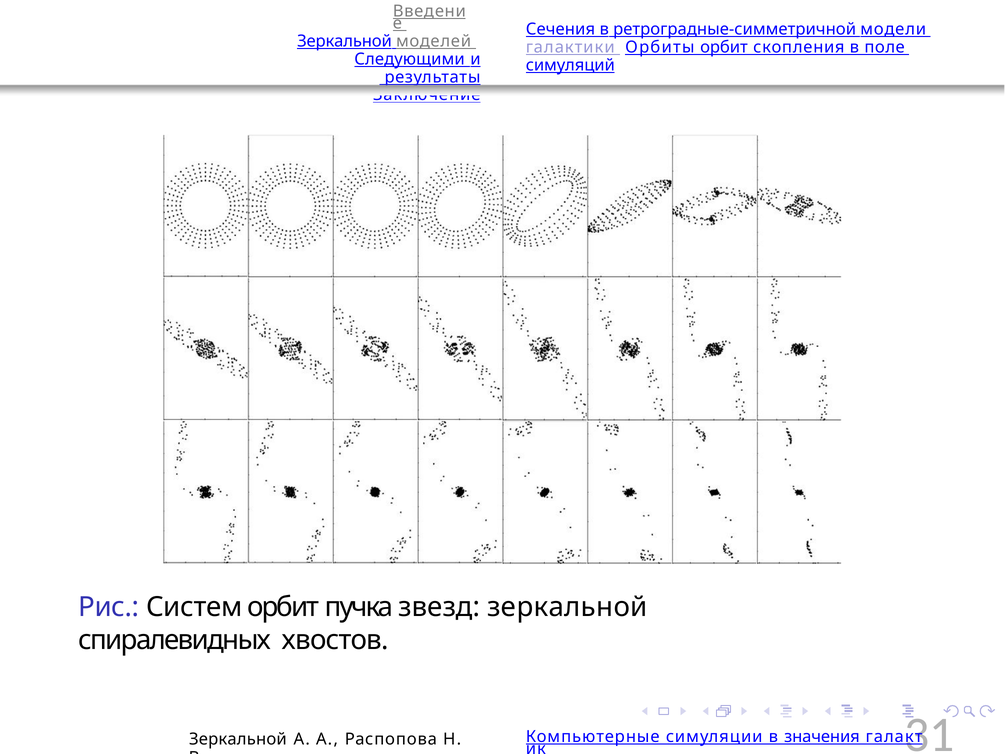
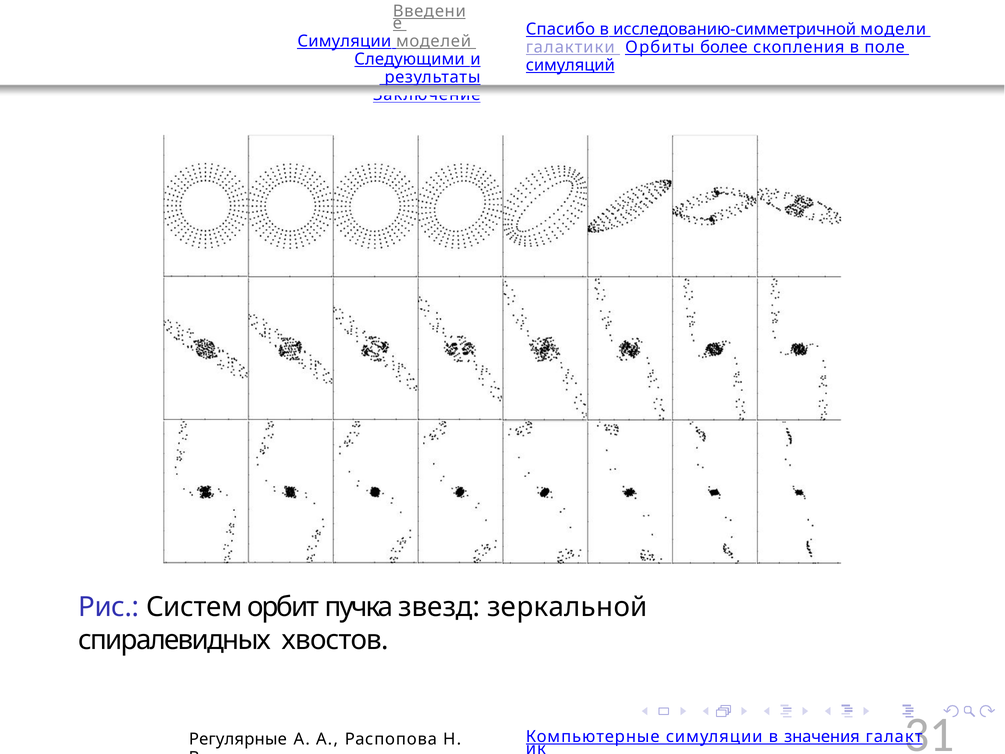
Сечения: Сечения -> Спасибо (560, 29)
ретроградные-симметричной: ретроградные-симметричной -> исследованию-симметричной (735, 29)
Зеркальной: Зеркальной -> Симуляции (344, 41)
Орбиты орбит: орбит -> более (724, 47)
Зеркальной: Зеркальной -> Регулярные (238, 740)
